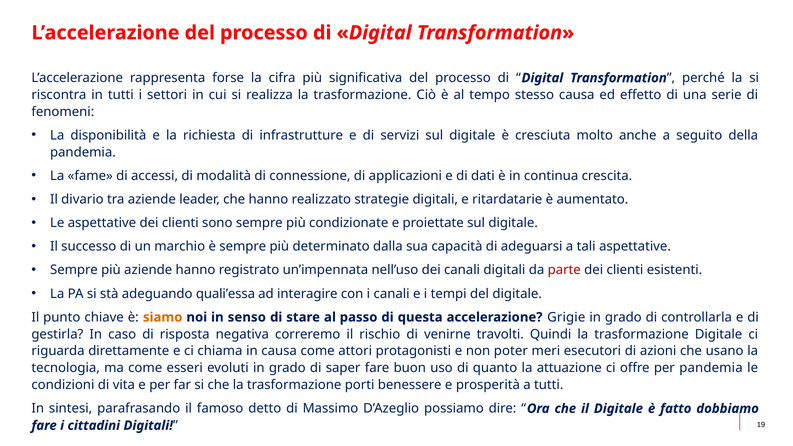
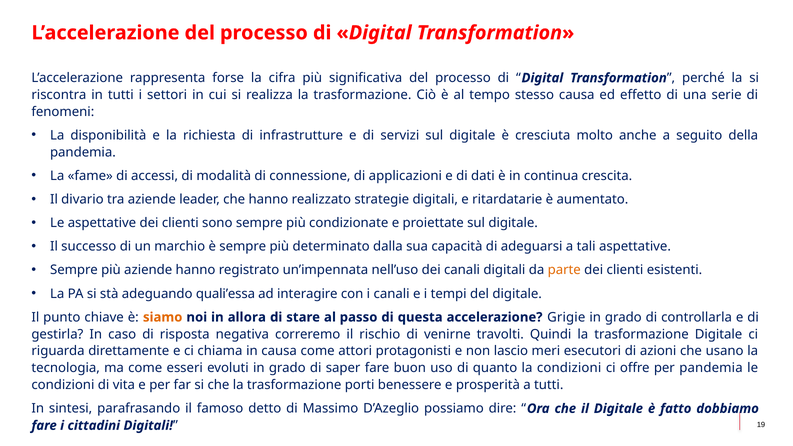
parte colour: red -> orange (564, 270)
senso: senso -> allora (247, 317)
poter: poter -> lascio (511, 351)
la attuazione: attuazione -> condizioni (569, 368)
